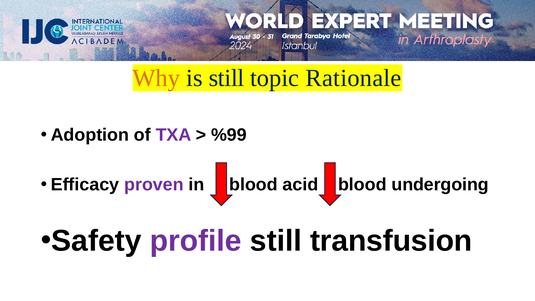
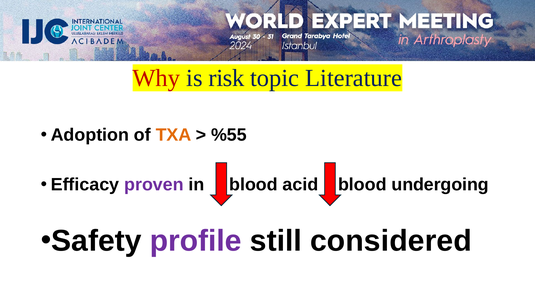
Why colour: orange -> red (156, 78)
is still: still -> risk (227, 78)
Rationale: Rationale -> Literature (354, 78)
TXA colour: purple -> orange (174, 135)
%99: %99 -> %55 (229, 135)
transfusion: transfusion -> considered (391, 241)
